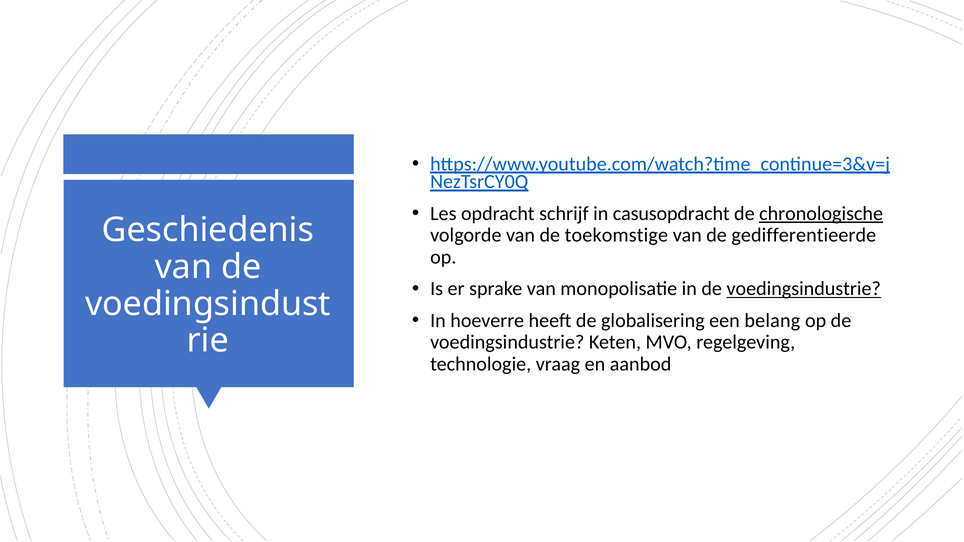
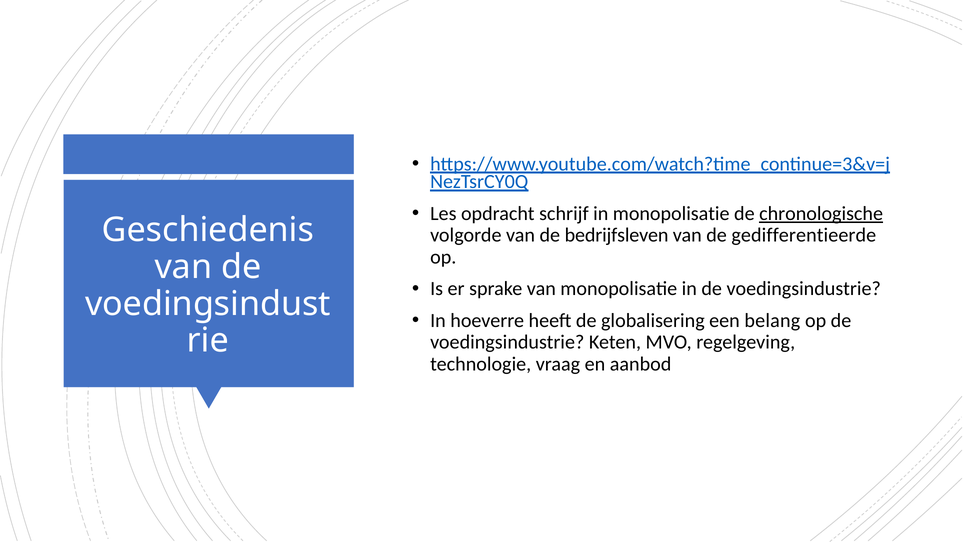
in casusopdracht: casusopdracht -> monopolisatie (671, 214)
toekomstige: toekomstige -> bedrijfsleven (617, 235)
voedingsindustrie underline: present -> none (804, 289)
